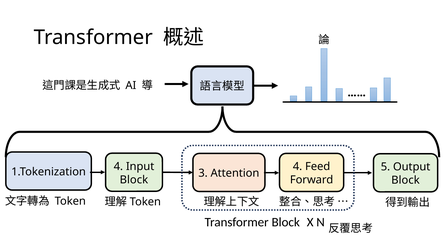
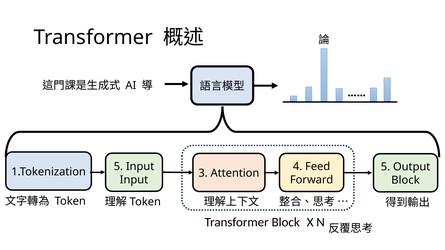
1.Tokenization 4: 4 -> 5 (118, 167)
Block: Block -> Input (134, 180)
